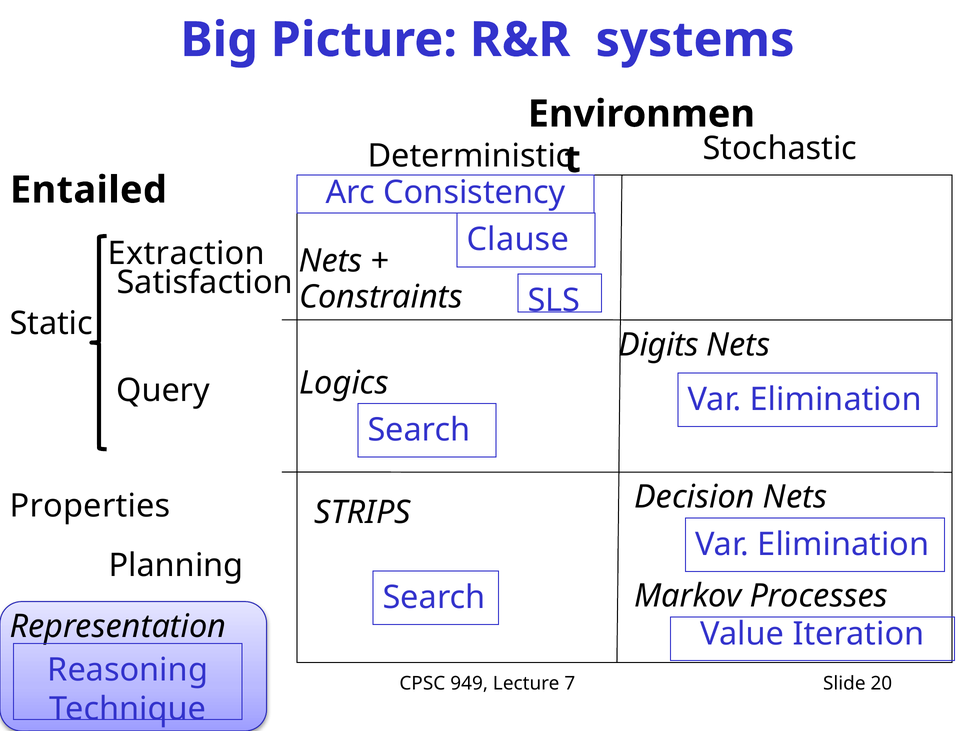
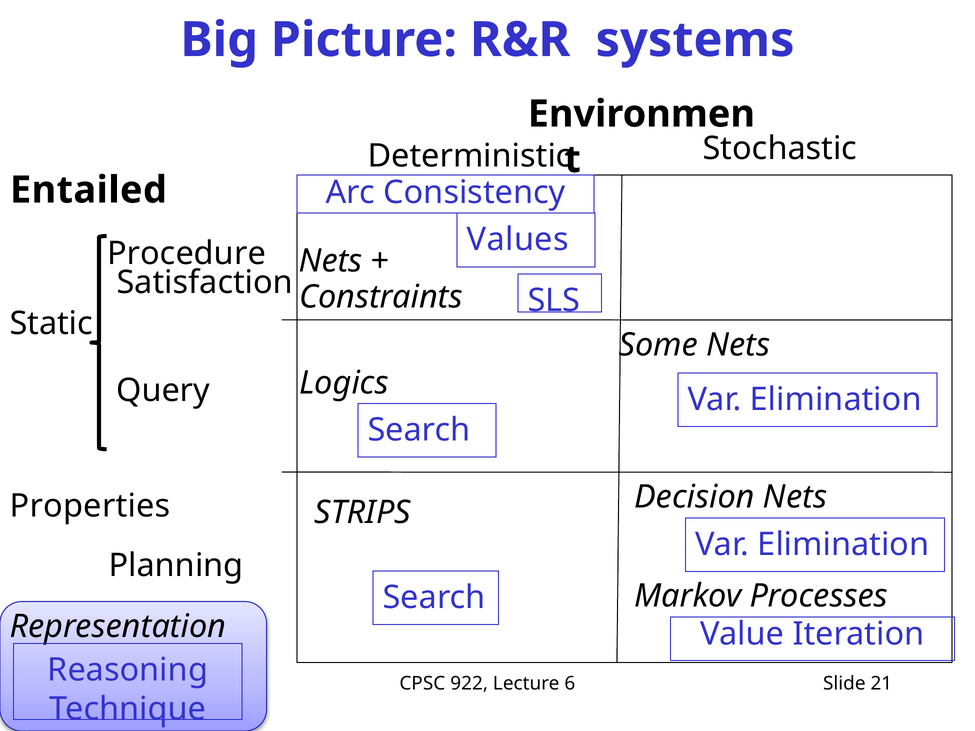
Clause: Clause -> Values (518, 240)
Extraction: Extraction -> Procedure (187, 254)
Digits: Digits -> Some (658, 345)
949: 949 -> 922 (469, 684)
7: 7 -> 6 (570, 684)
20: 20 -> 21 (881, 684)
